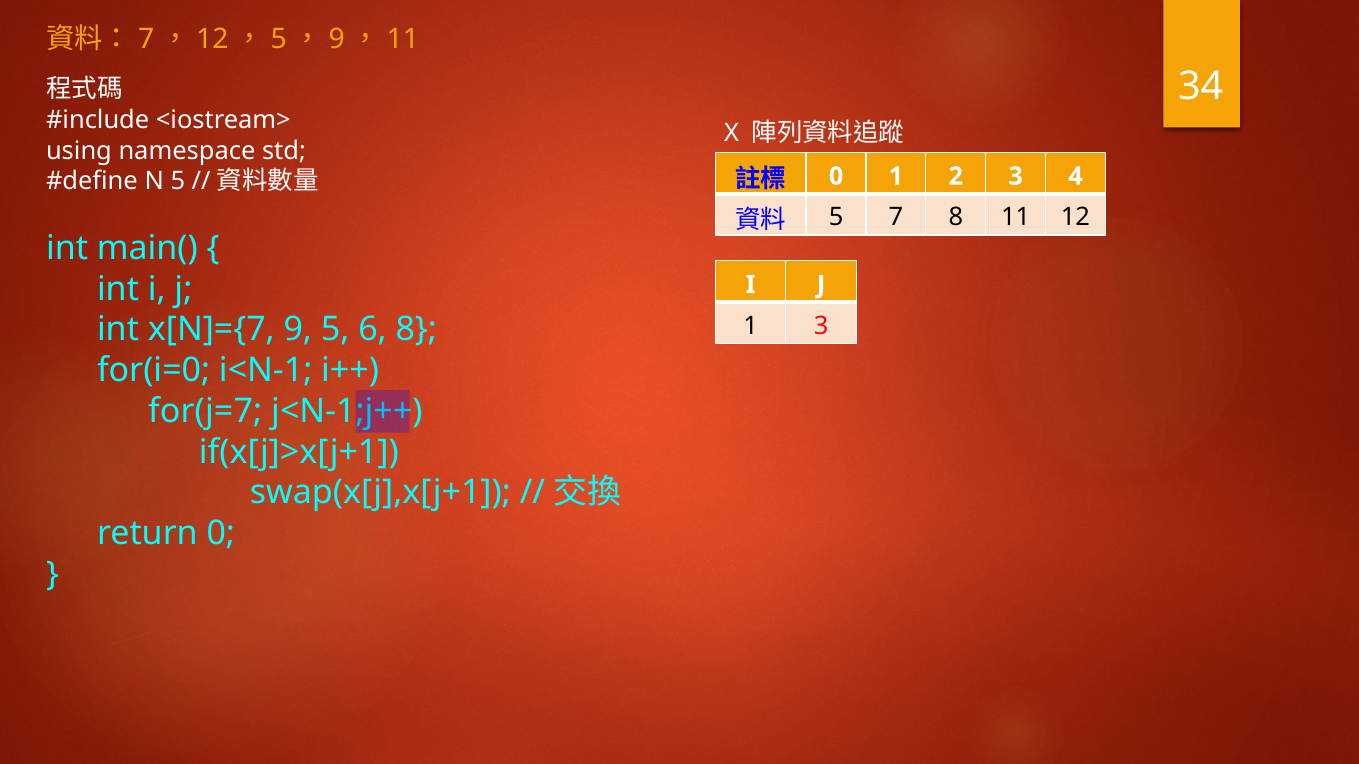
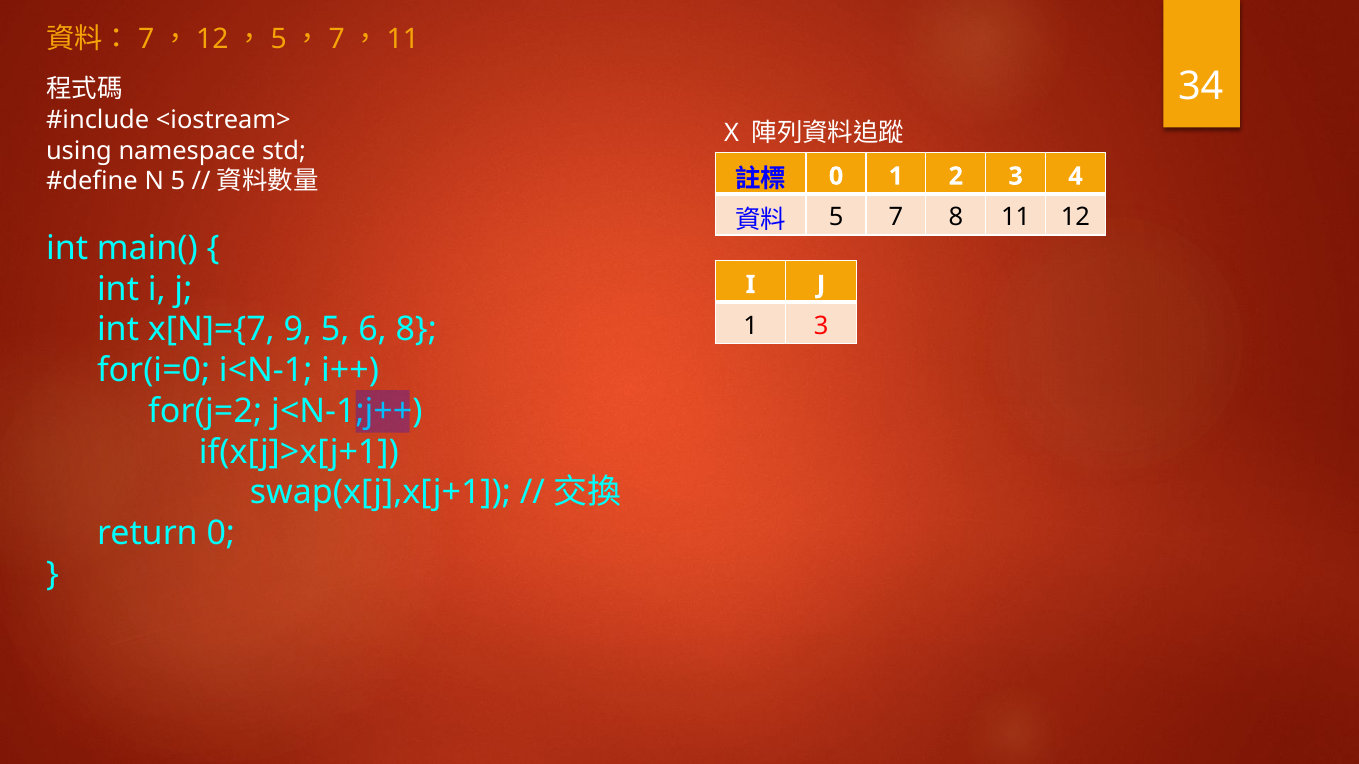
9: 9 -> 7 (337, 40)
for(j=7: for(j=7 -> for(j=2 (205, 411)
